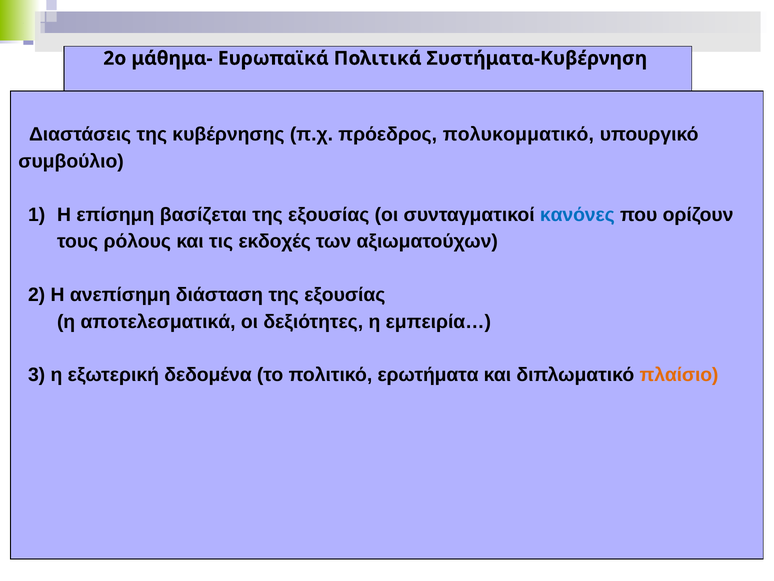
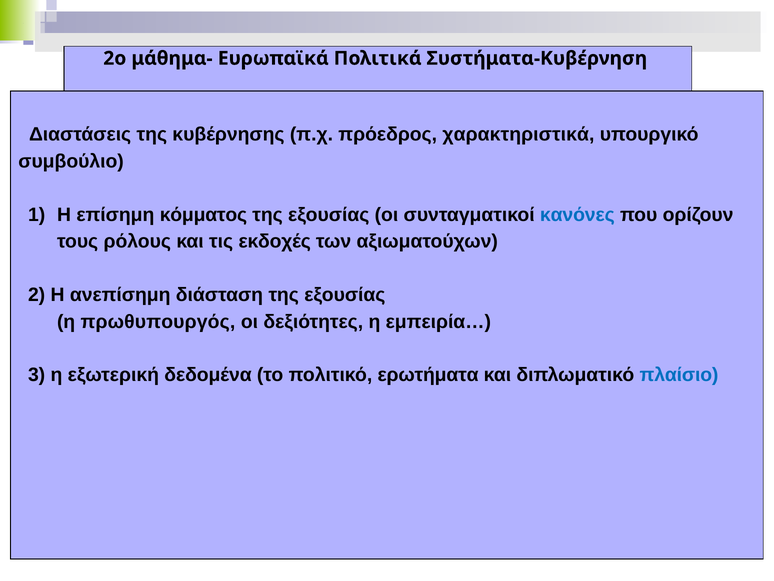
πολυκομματικό: πολυκομματικό -> χαρακτηριστικά (518, 134)
βασίζεται: βασίζεται -> κόμματος (203, 215)
αποτελεσματικά: αποτελεσματικά -> πρωθυπουργός (158, 321)
πλαίσιο colour: orange -> blue (679, 375)
